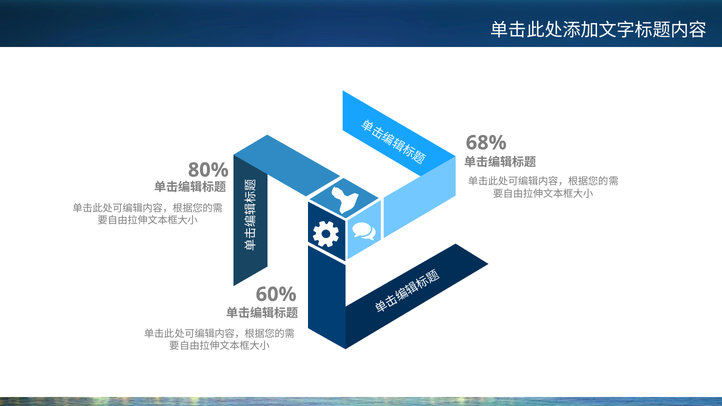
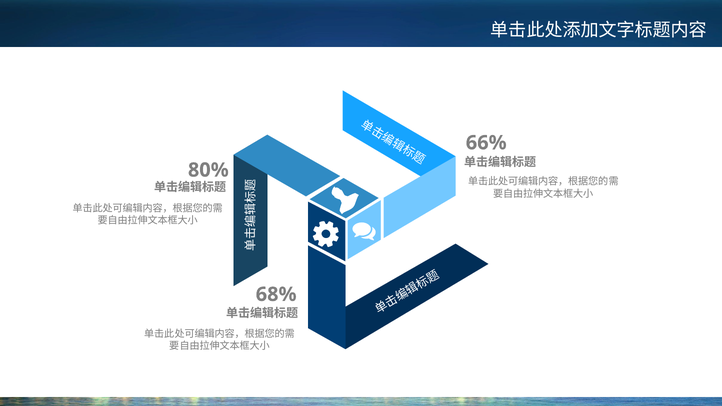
68%: 68% -> 66% (486, 143)
60%: 60% -> 68% (276, 294)
